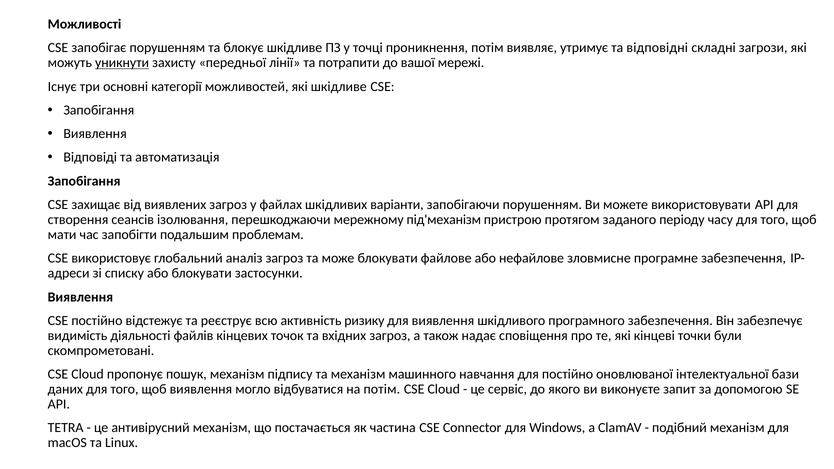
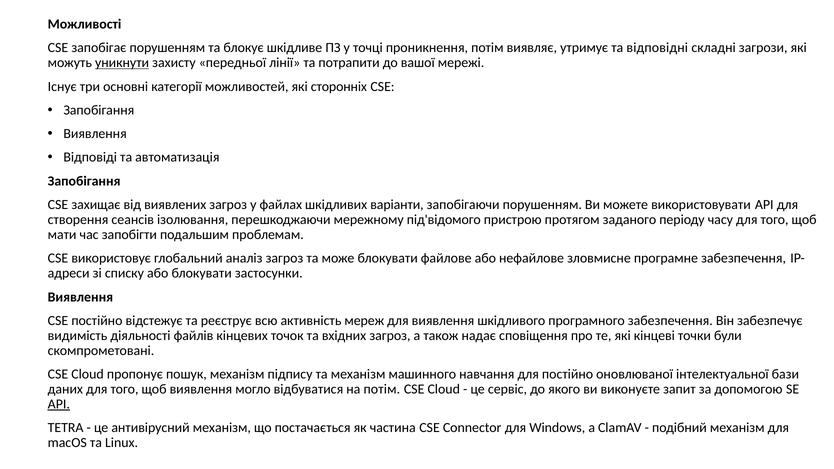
які шкідливе: шкідливе -> сторонніх (339, 86)
під'механізм: під'механізм -> під'відомого (444, 220)
ризику: ризику -> мереж (364, 321)
API underline: none -> present (59, 404)
